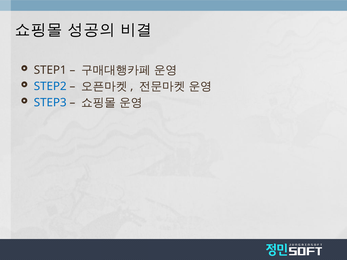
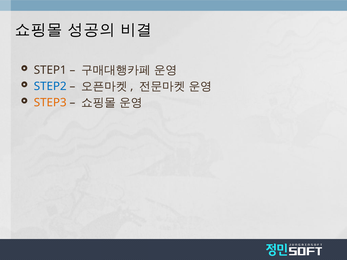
STEP3 colour: blue -> orange (50, 103)
